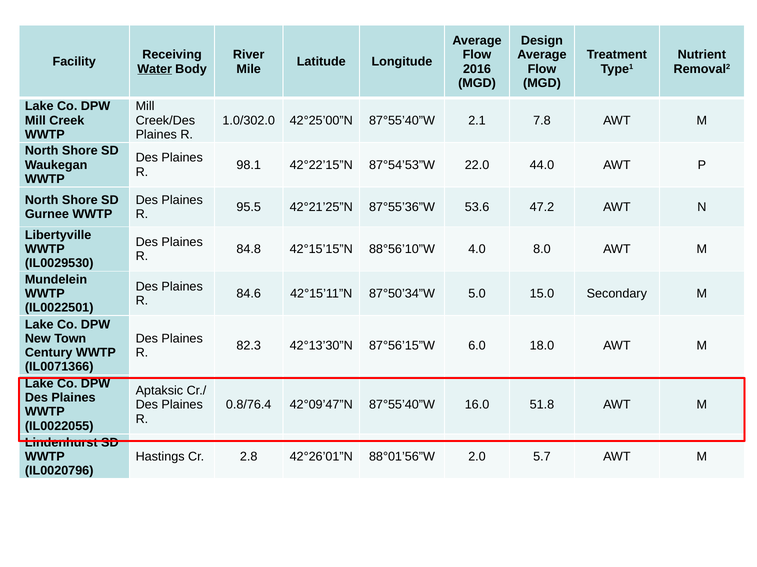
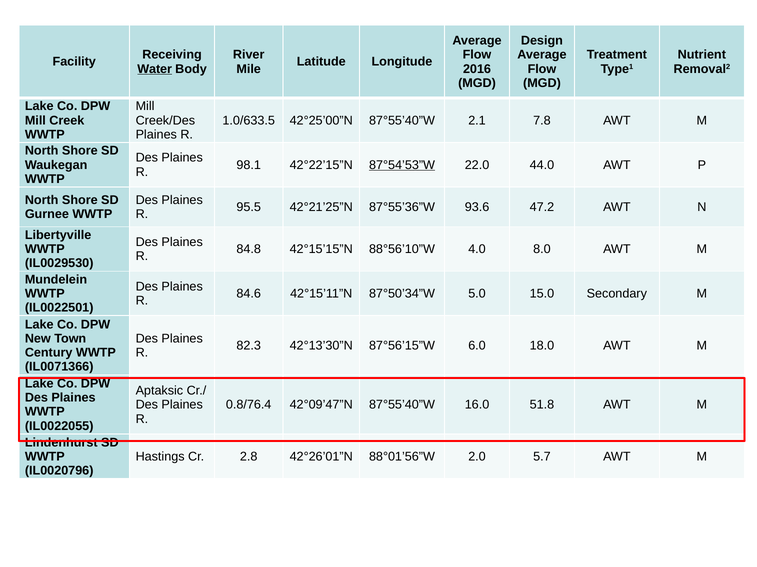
1.0/302.0: 1.0/302.0 -> 1.0/633.5 (249, 121)
87°54’53”W underline: none -> present (402, 165)
53.6: 53.6 -> 93.6 (477, 207)
